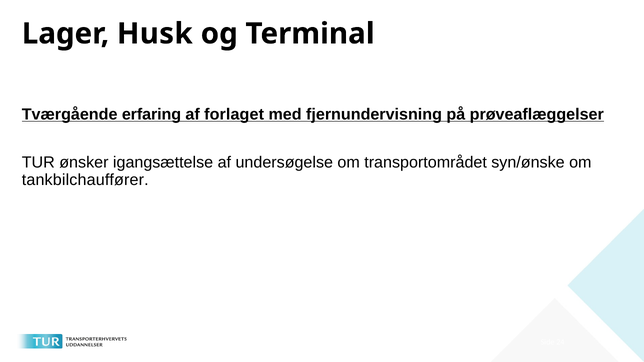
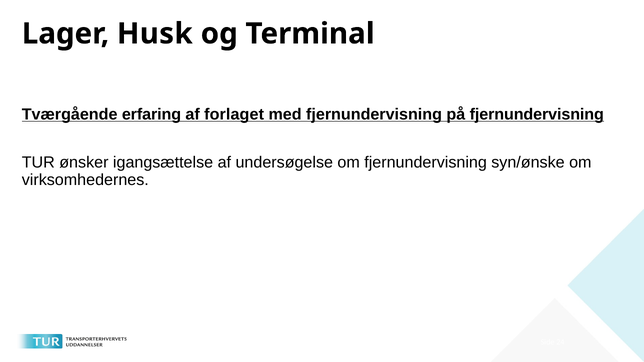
på prøveaflæggelser: prøveaflæggelser -> fjernundervisning (537, 114)
om transportområdet: transportområdet -> fjernundervisning (426, 162)
tankbilchauffører: tankbilchauffører -> virksomhedernes (85, 180)
